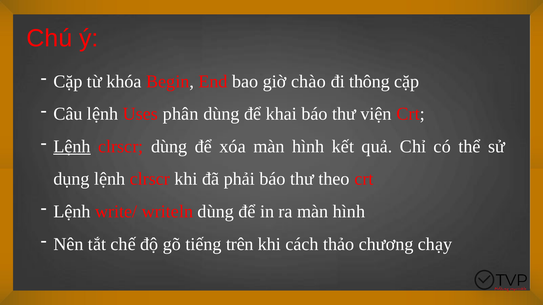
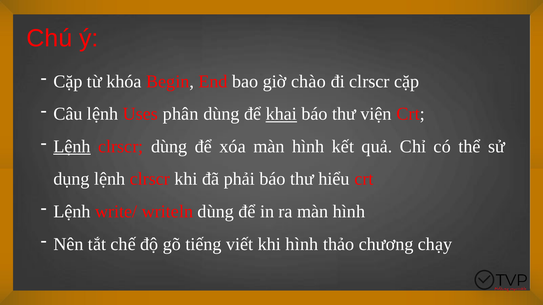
đi thông: thông -> clrscr (369, 82)
khai underline: none -> present (281, 114)
theo: theo -> hiểu (334, 179)
trên: trên -> viết (240, 244)
khi cách: cách -> hình (302, 244)
